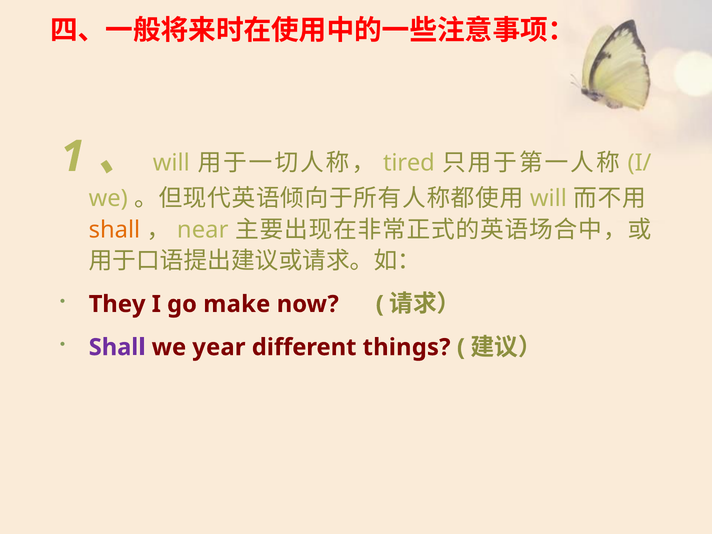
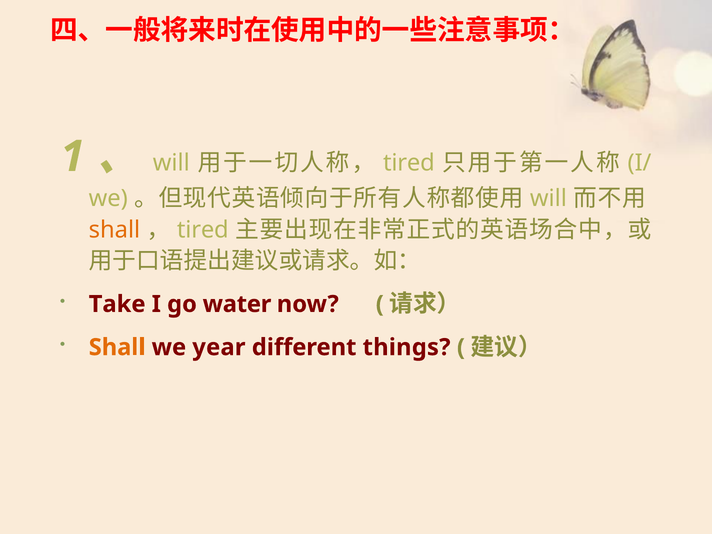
near: near -> tired (203, 230)
They: They -> Take (117, 304)
make: make -> water (237, 304)
Shall colour: purple -> orange (117, 347)
